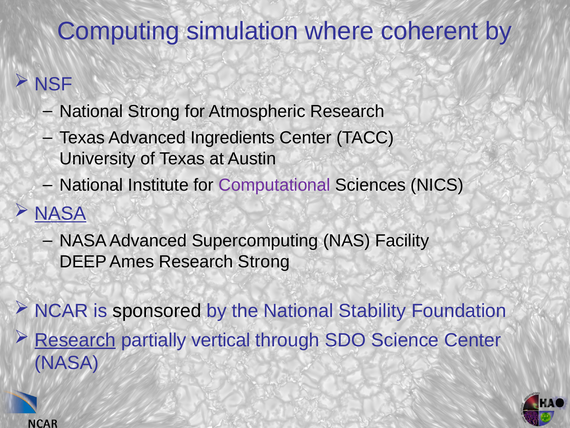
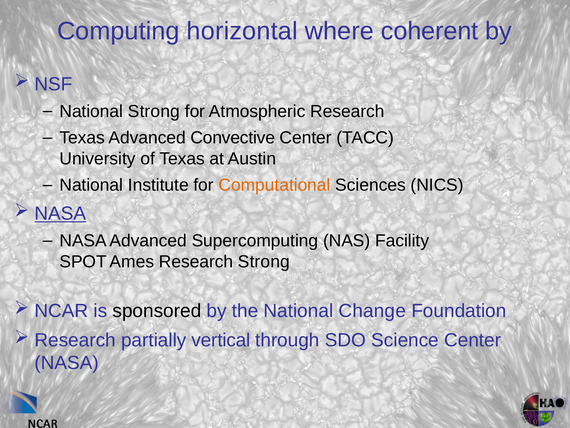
simulation: simulation -> horizontal (242, 31)
Ingredients: Ingredients -> Convective (233, 138)
Computational colour: purple -> orange (275, 185)
DEEP: DEEP -> SPOT (83, 261)
Stability: Stability -> Change (372, 311)
Research underline: present -> none (75, 340)
